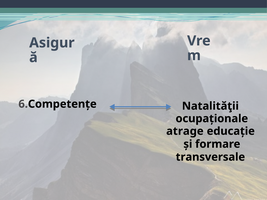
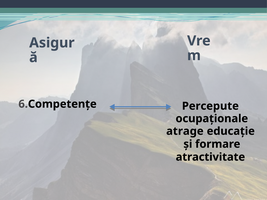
Natalităţii: Natalităţii -> Percepute (210, 106)
transversale: transversale -> atractivitate (210, 157)
